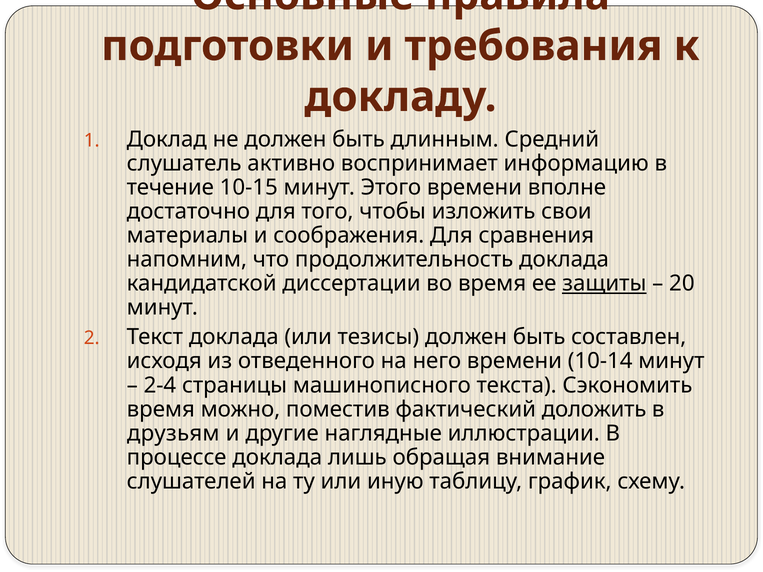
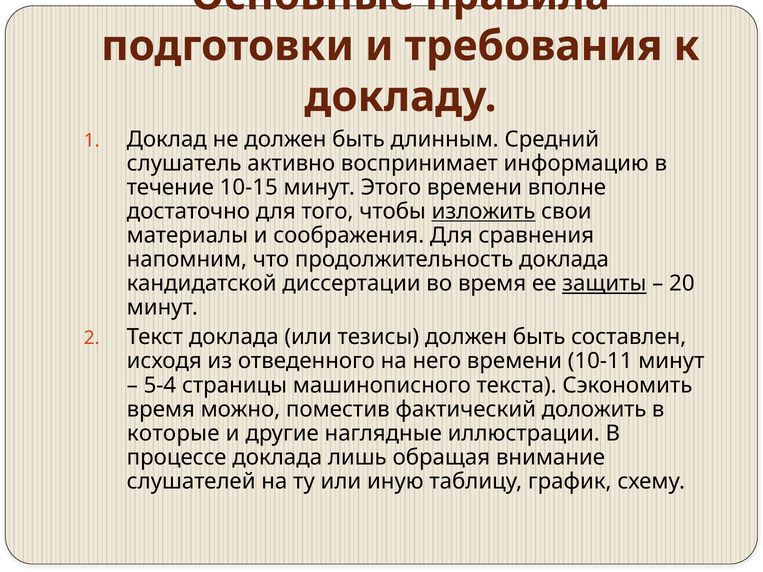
изложить underline: none -> present (484, 212)
10-14: 10-14 -> 10-11 (600, 361)
2-4: 2-4 -> 5-4 (160, 385)
друзьям: друзьям -> которые (173, 433)
